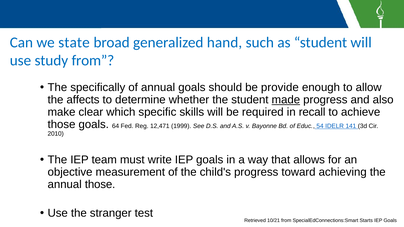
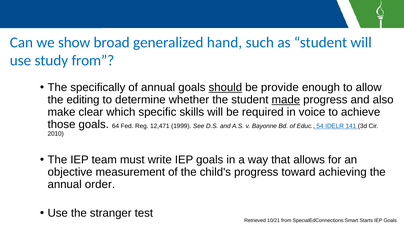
state: state -> show (74, 42)
should underline: none -> present (225, 88)
affects: affects -> editing (83, 100)
recall: recall -> voice (312, 112)
annual those: those -> order (100, 185)
